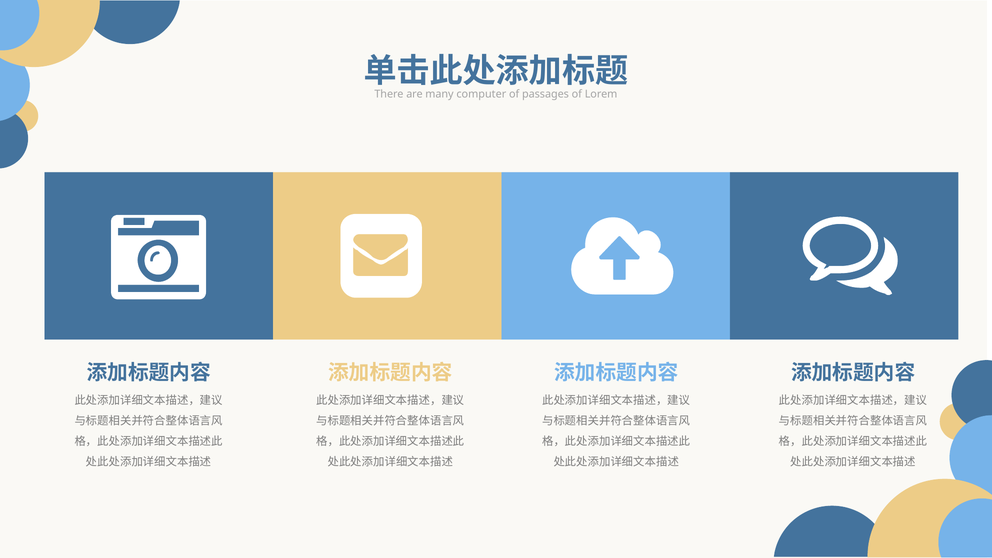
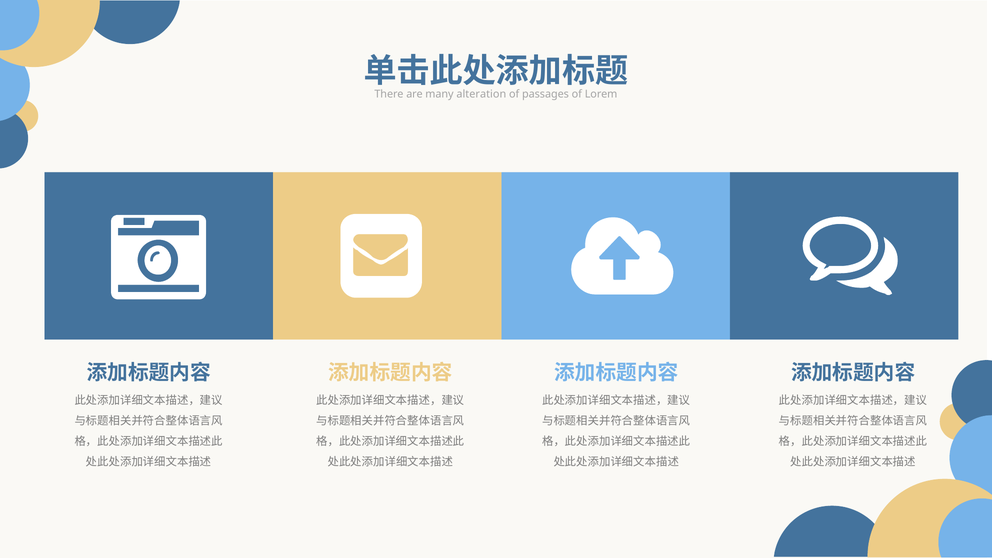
computer: computer -> alteration (481, 94)
